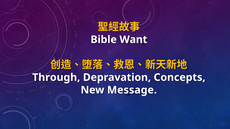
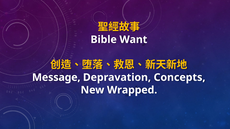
Through: Through -> Message (56, 78)
Message: Message -> Wrapped (132, 90)
